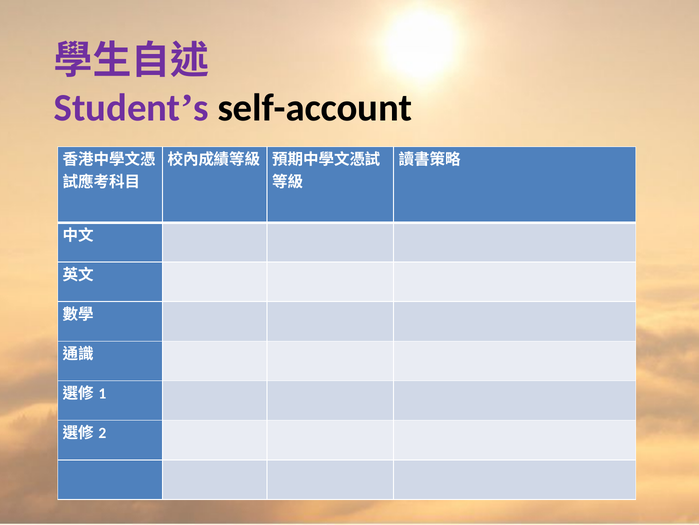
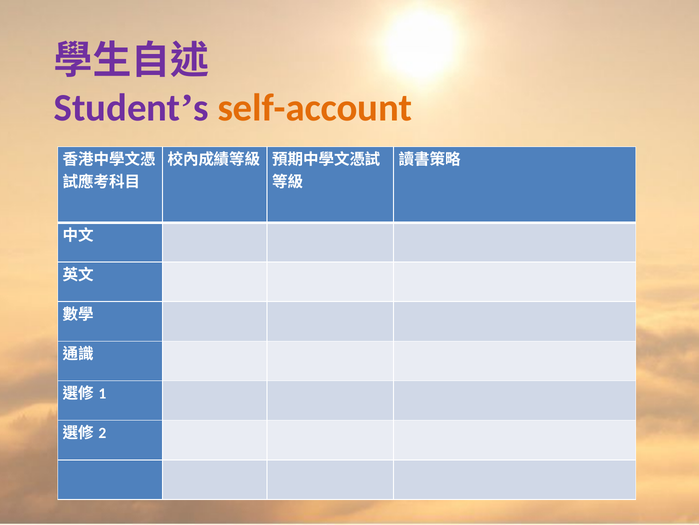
self-account colour: black -> orange (315, 108)
